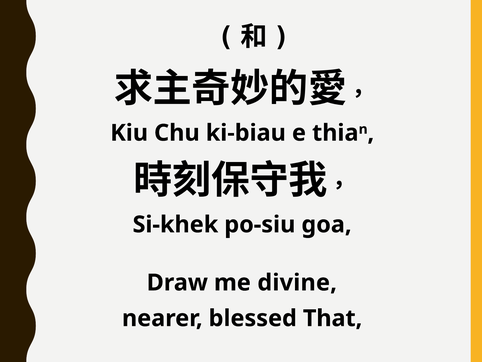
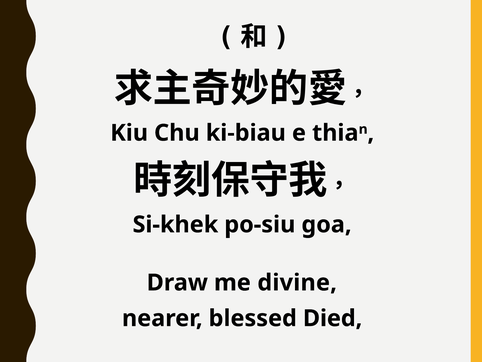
That: That -> Died (333, 318)
